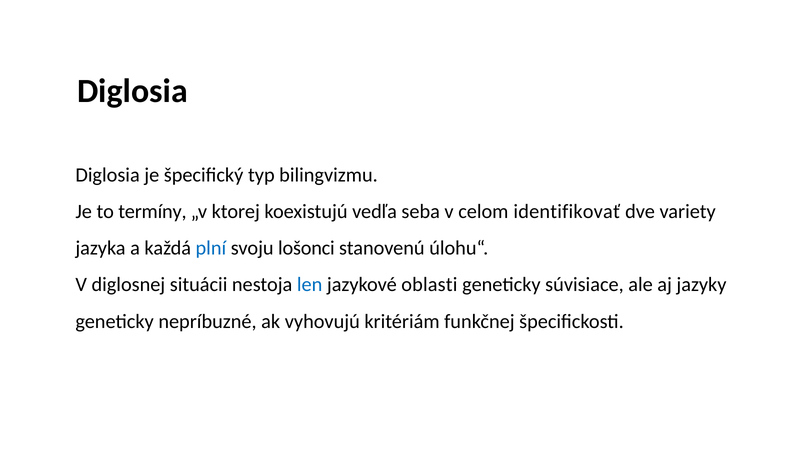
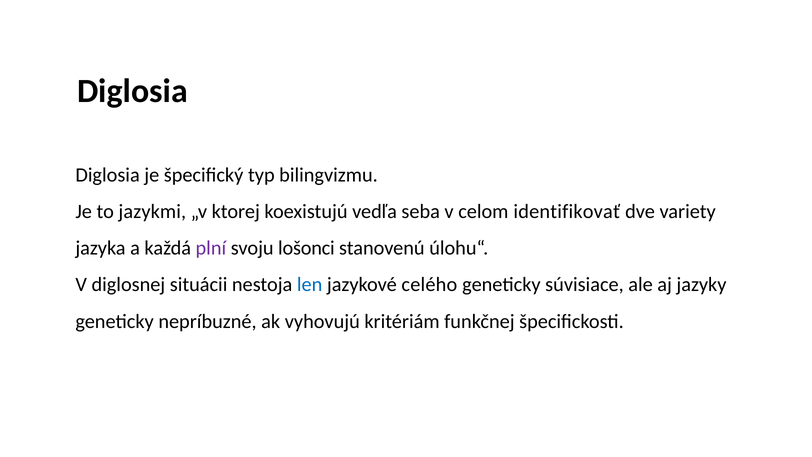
termíny: termíny -> jazykmi (152, 212)
plní colour: blue -> purple (211, 248)
oblasti: oblasti -> celého (429, 285)
